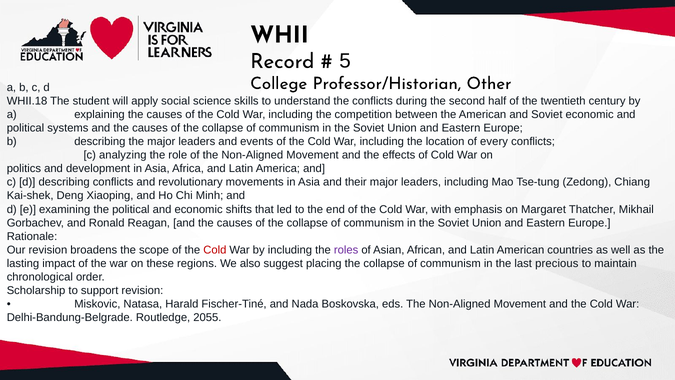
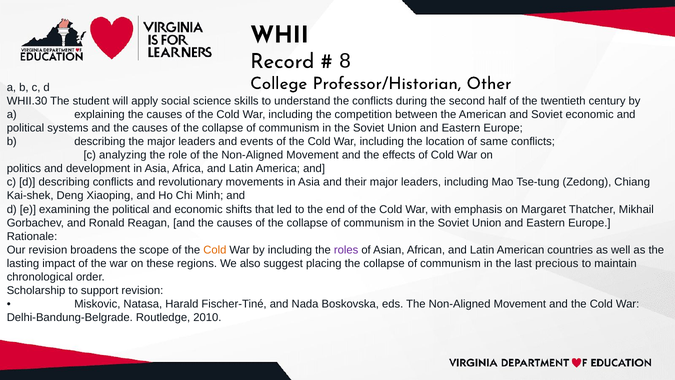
5: 5 -> 8 (345, 61)
WHII.18: WHII.18 -> WHII.30 (27, 101)
every: every -> same (494, 142)
Cold colour: red -> orange (215, 250)
2055: 2055 -> 2010 (207, 317)
